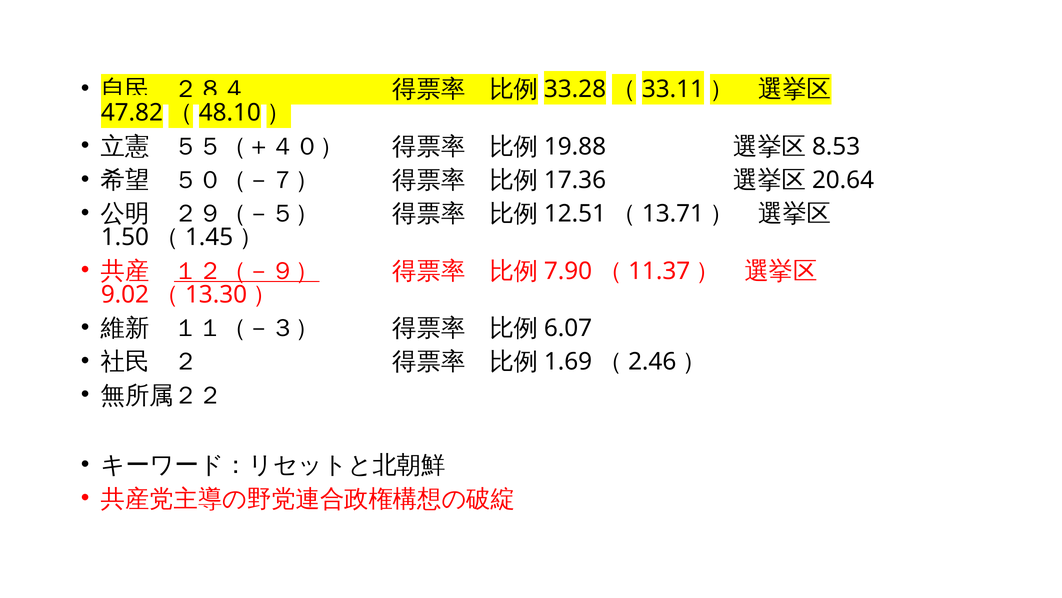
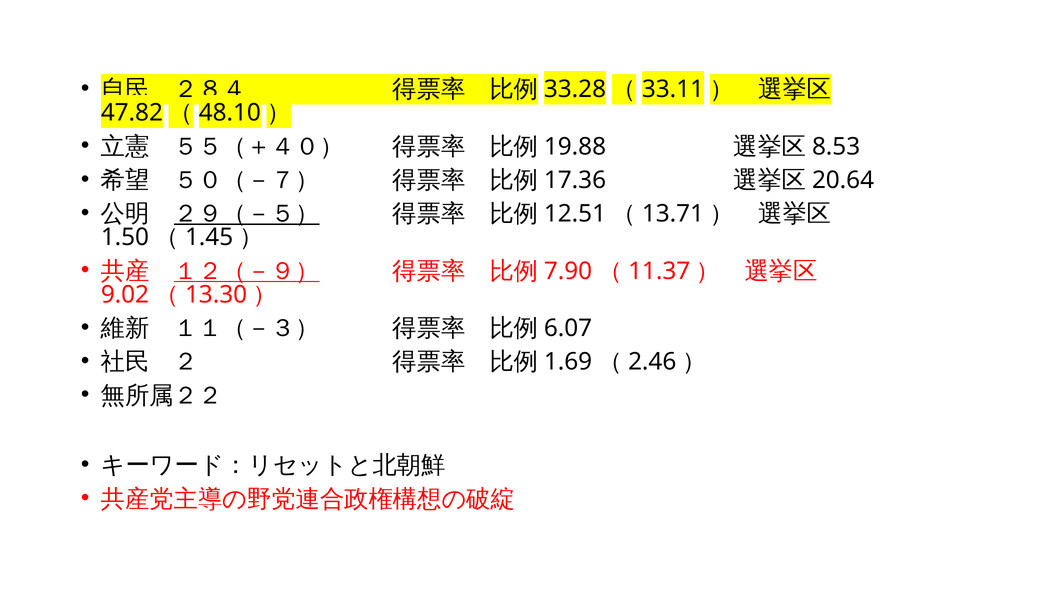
２９（－５） underline: none -> present (247, 214)
